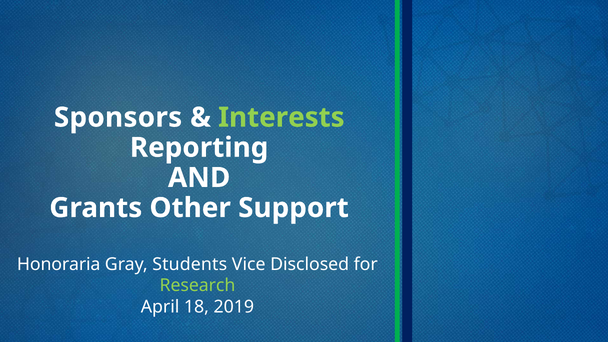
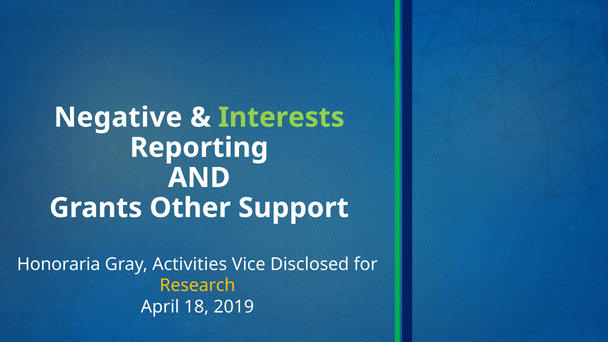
Sponsors: Sponsors -> Negative (118, 117)
Students: Students -> Activities (190, 264)
Research colour: light green -> yellow (197, 286)
